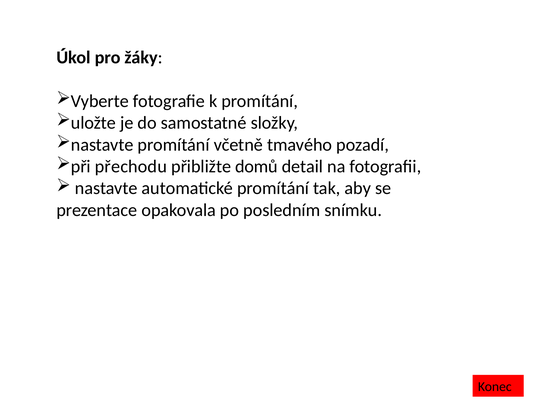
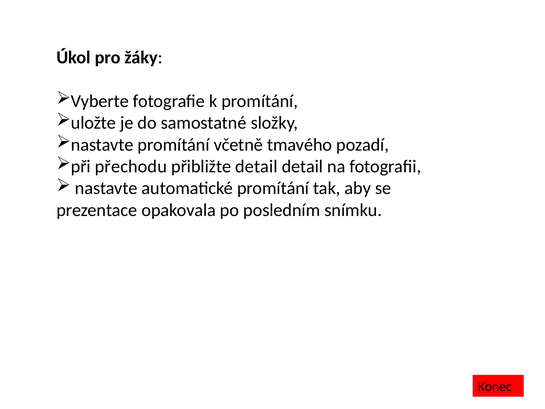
přibližte domů: domů -> detail (256, 166)
